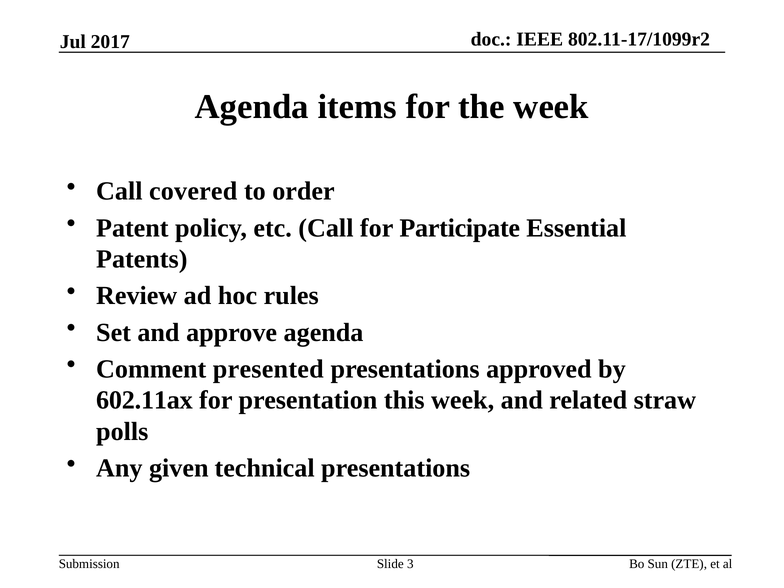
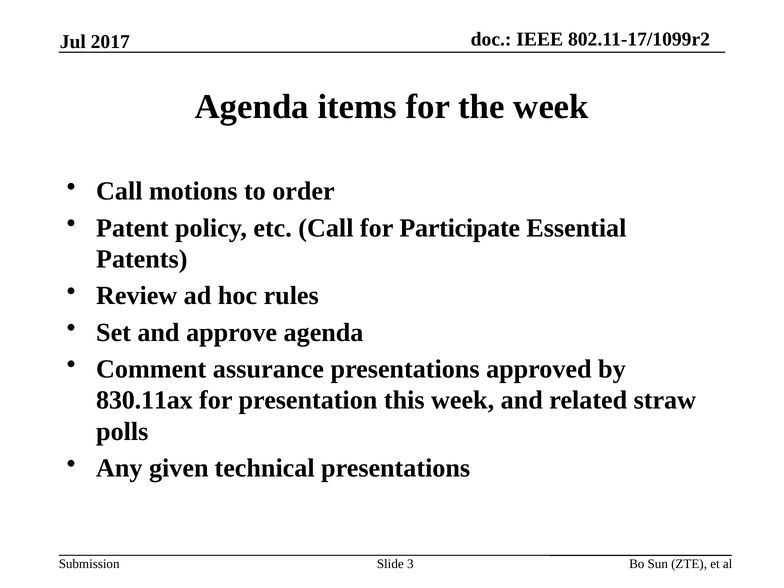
covered: covered -> motions (193, 191)
presented: presented -> assurance (268, 369)
602.11ax: 602.11ax -> 830.11ax (144, 400)
